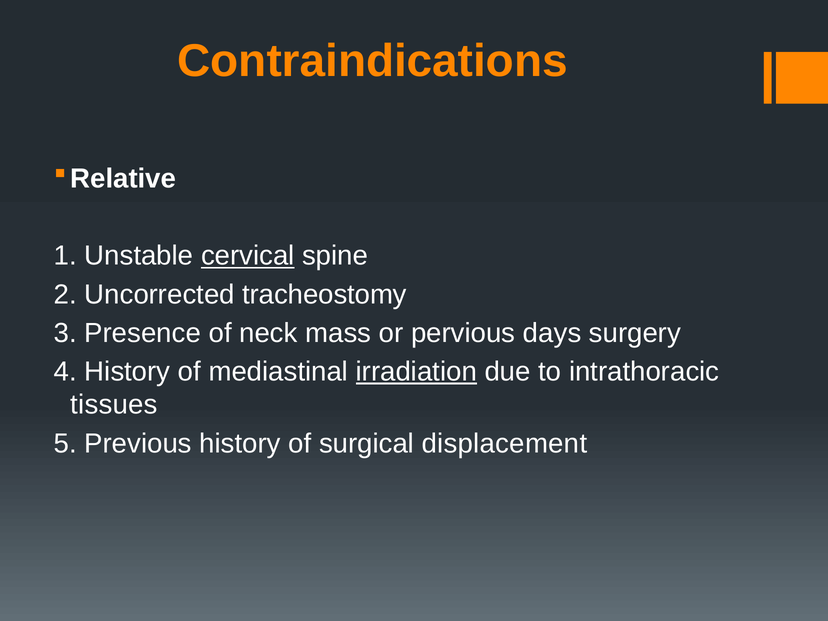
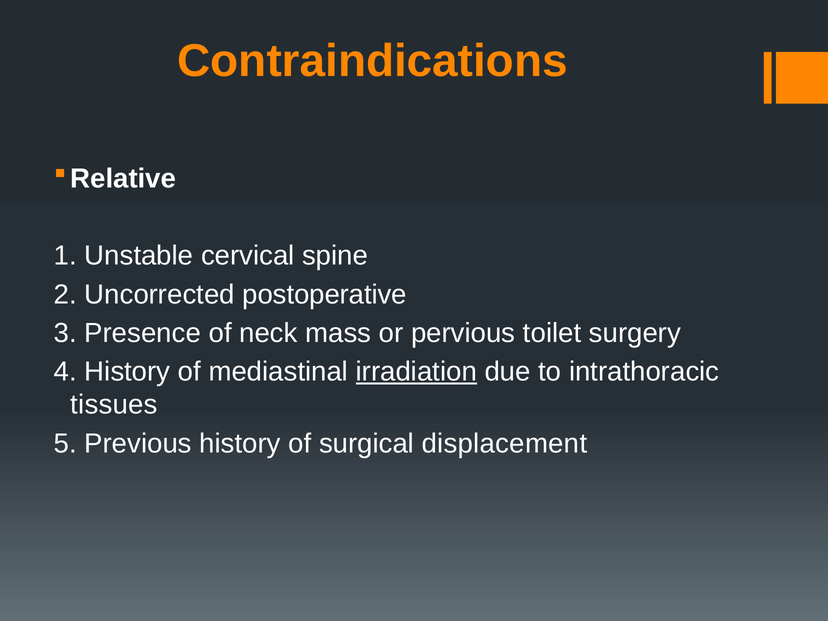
cervical underline: present -> none (248, 256)
tracheostomy: tracheostomy -> postoperative (325, 294)
days: days -> toilet (552, 333)
